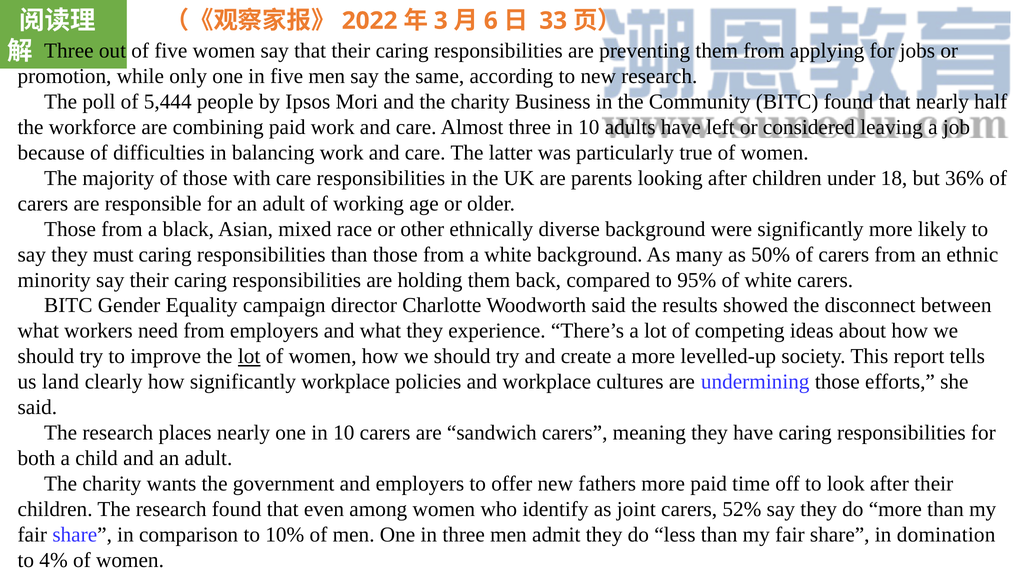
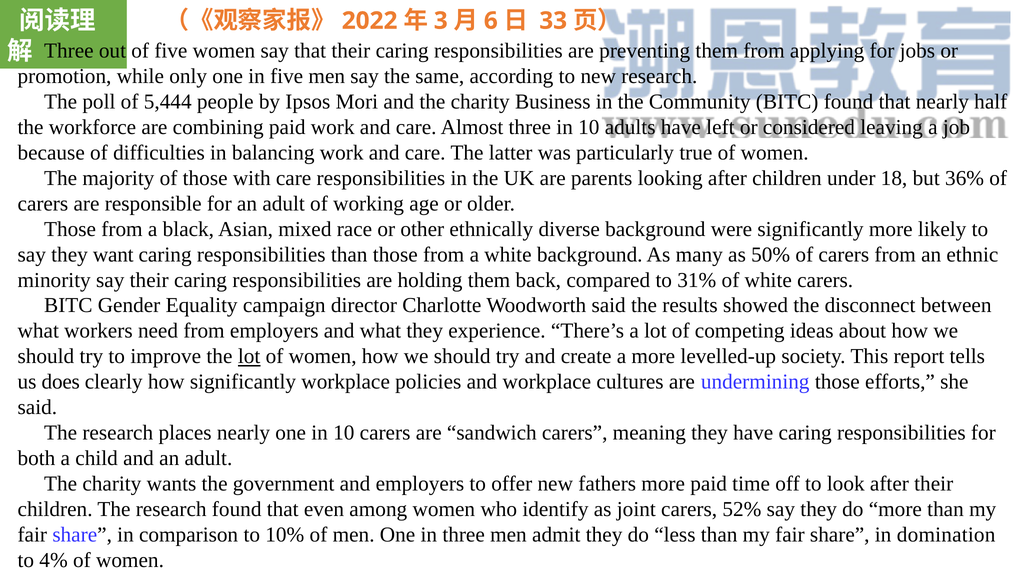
must: must -> want (113, 255)
95%: 95% -> 31% (697, 280)
land: land -> does (61, 382)
